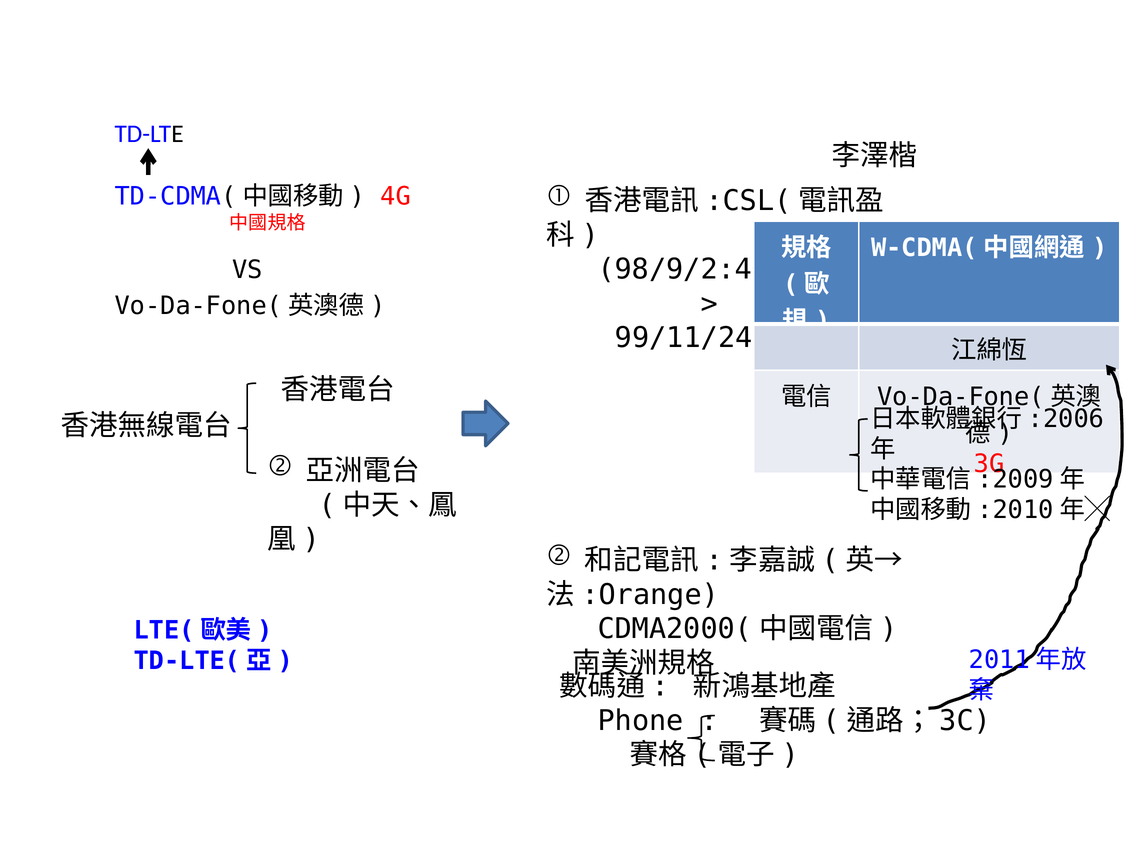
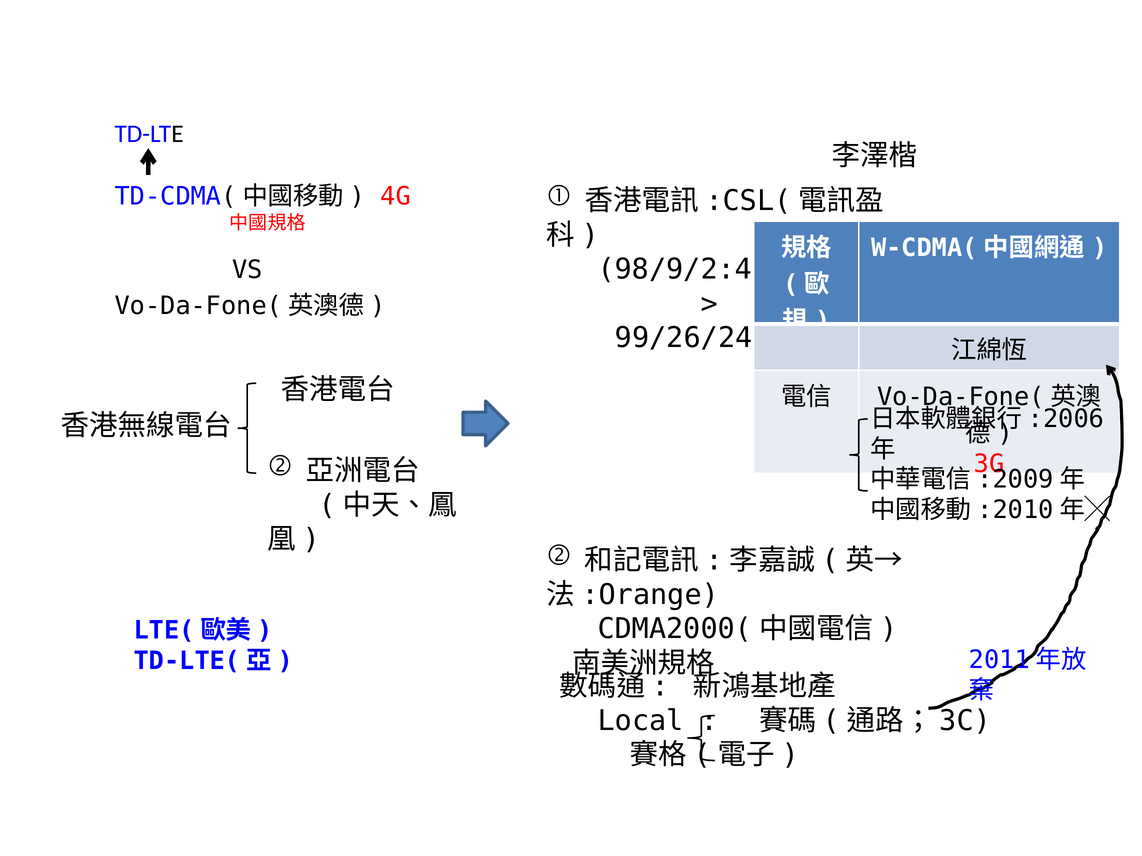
99/11/24: 99/11/24 -> 99/26/24 (684, 338)
Phone: Phone -> Local (641, 721)
